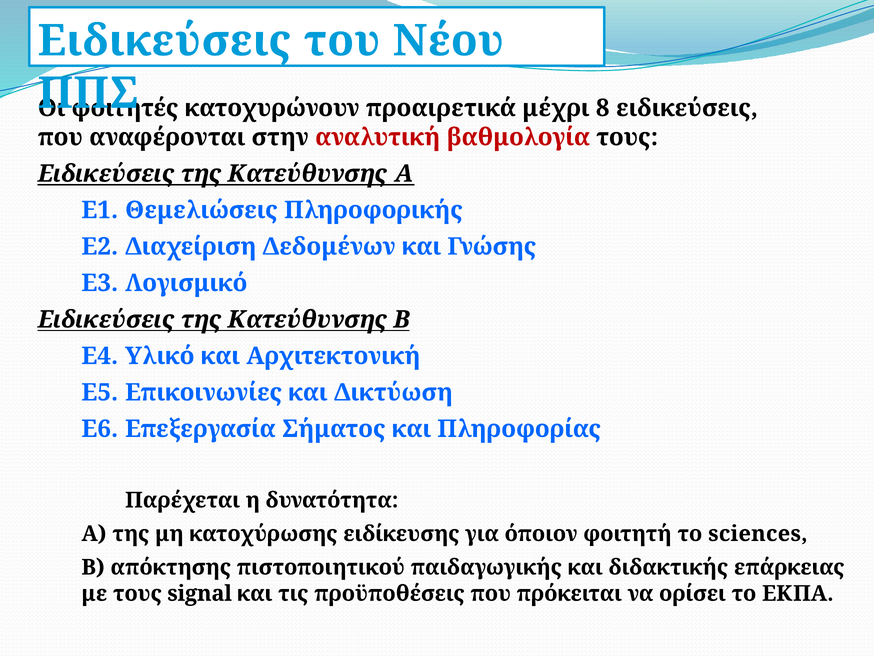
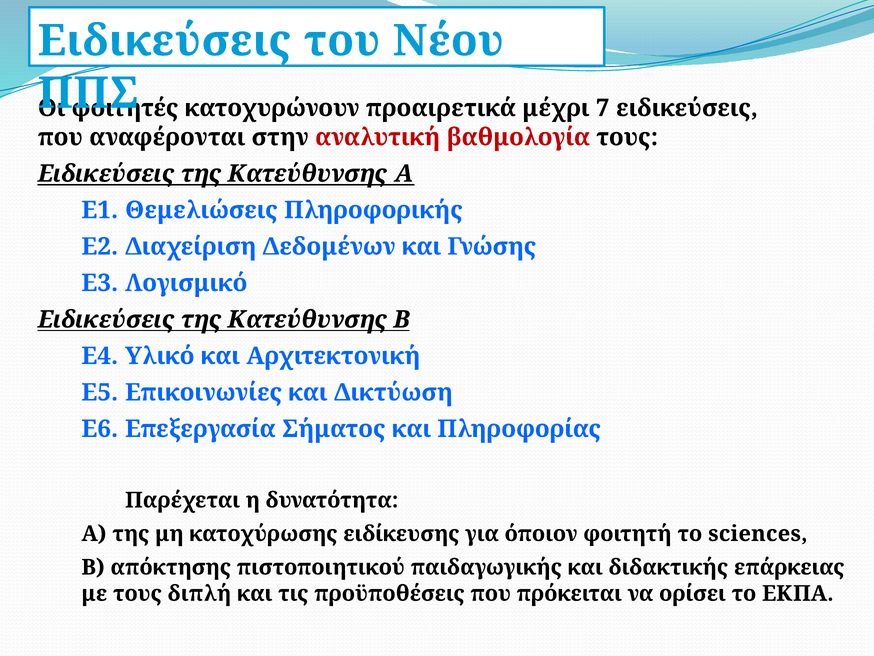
8: 8 -> 7 (603, 108)
signal: signal -> διπλή (199, 593)
